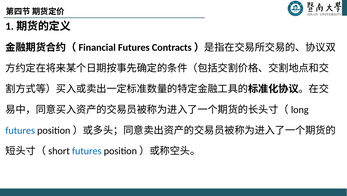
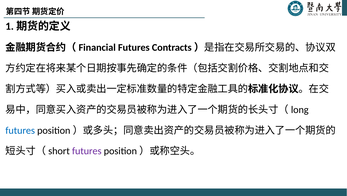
futures colour: blue -> purple (87, 151)
